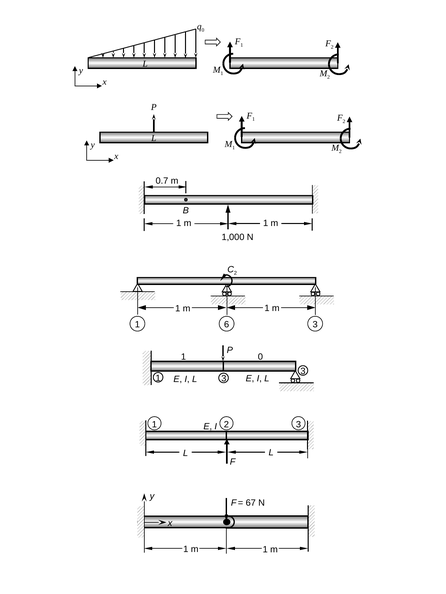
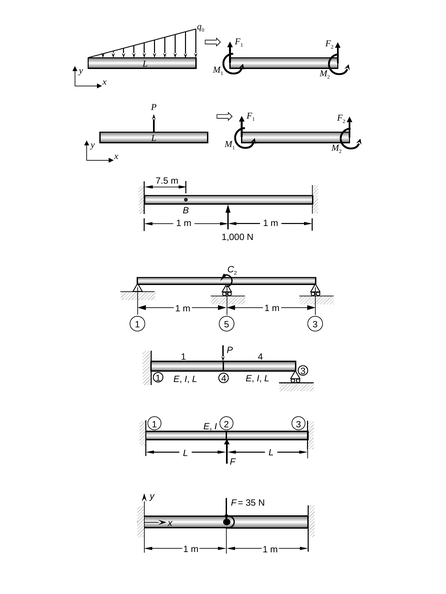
0.7: 0.7 -> 7.5 (162, 181)
6: 6 -> 5 (227, 325)
0: 0 -> 4 (260, 357)
3: 3 -> 4 (224, 379)
67: 67 -> 35 (251, 504)
